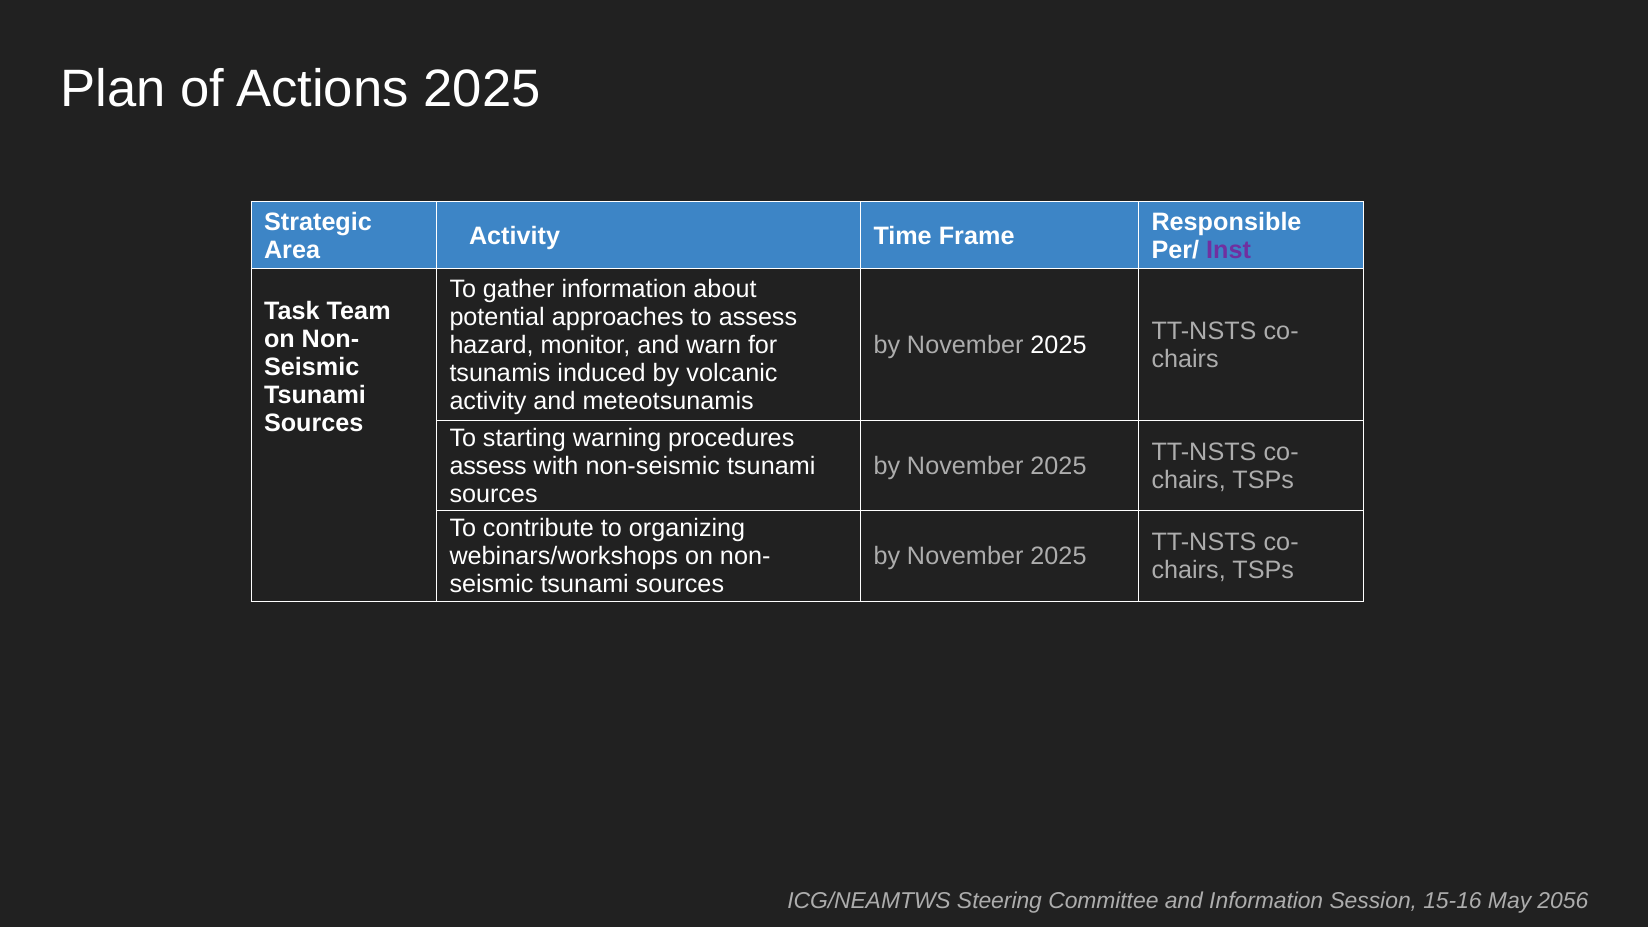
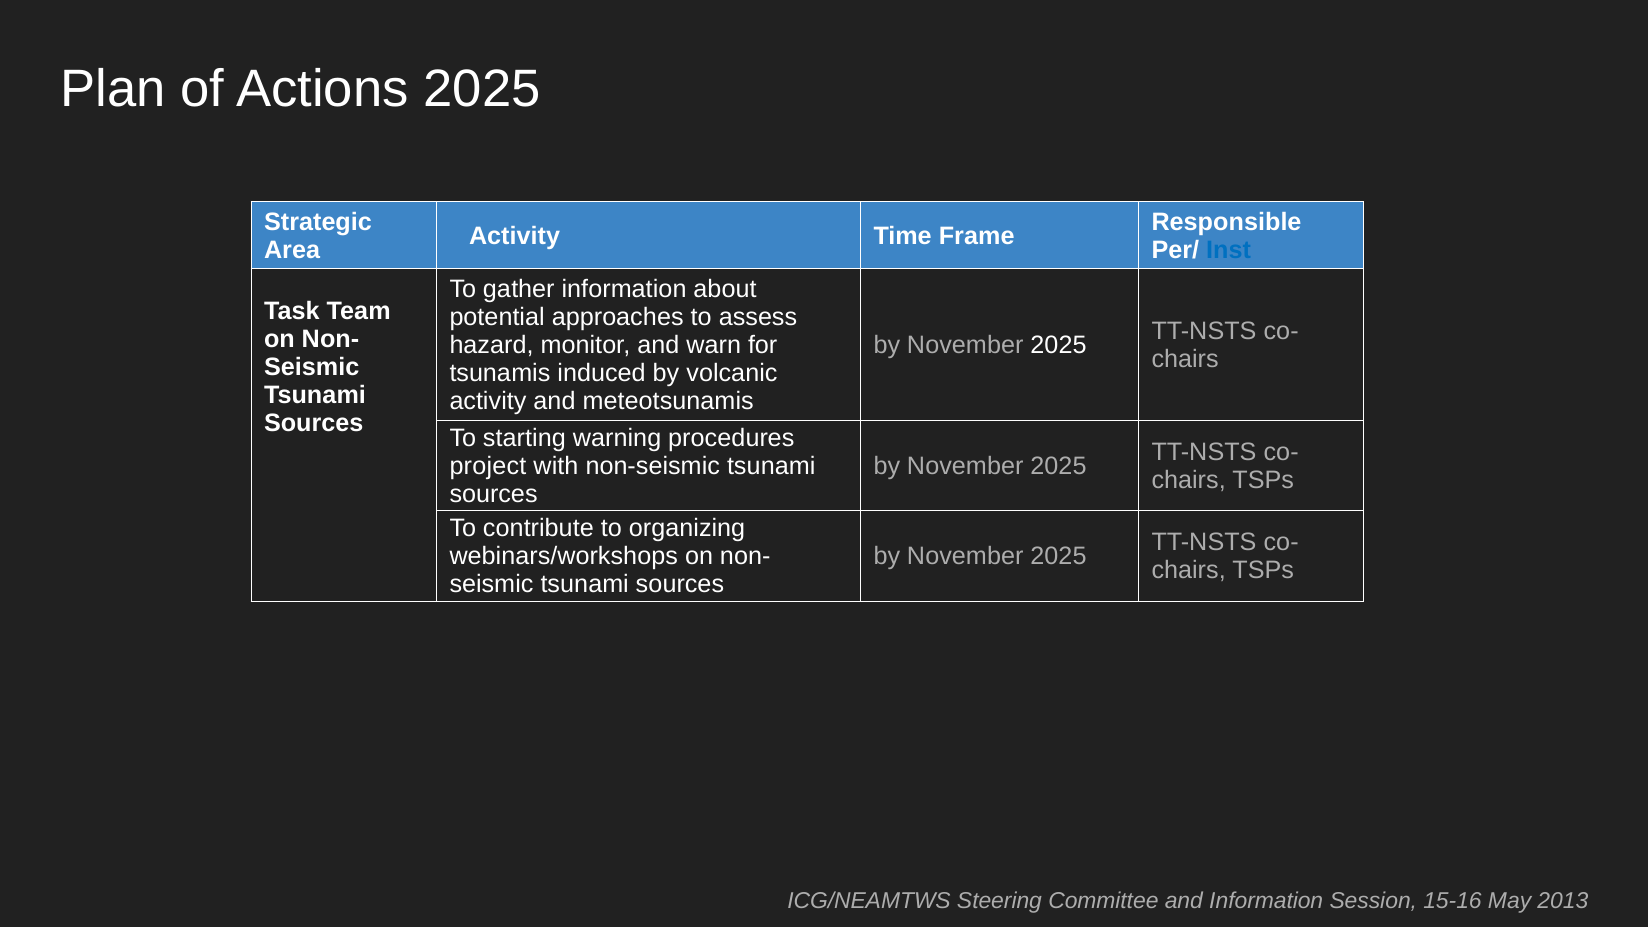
Inst colour: purple -> blue (1229, 250)
assess: assess -> project (488, 466)
2056: 2056 -> 2013 (1563, 901)
